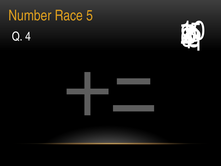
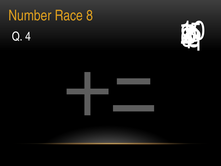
Race 5: 5 -> 8 (90, 16)
